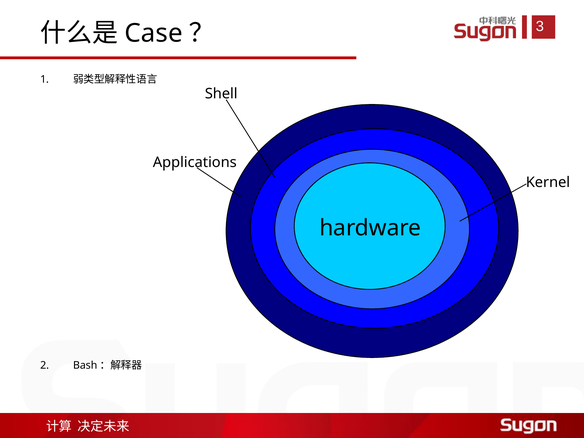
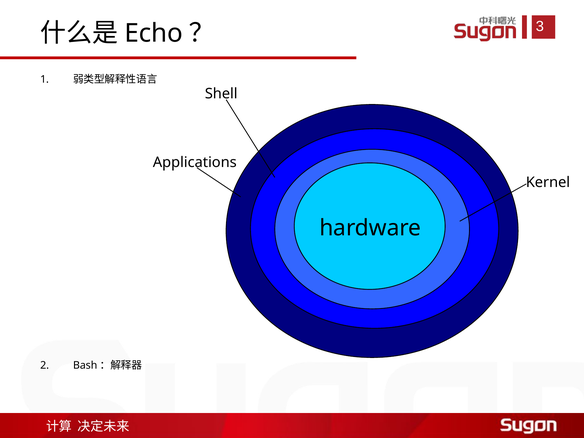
Case: Case -> Echo (154, 33)
